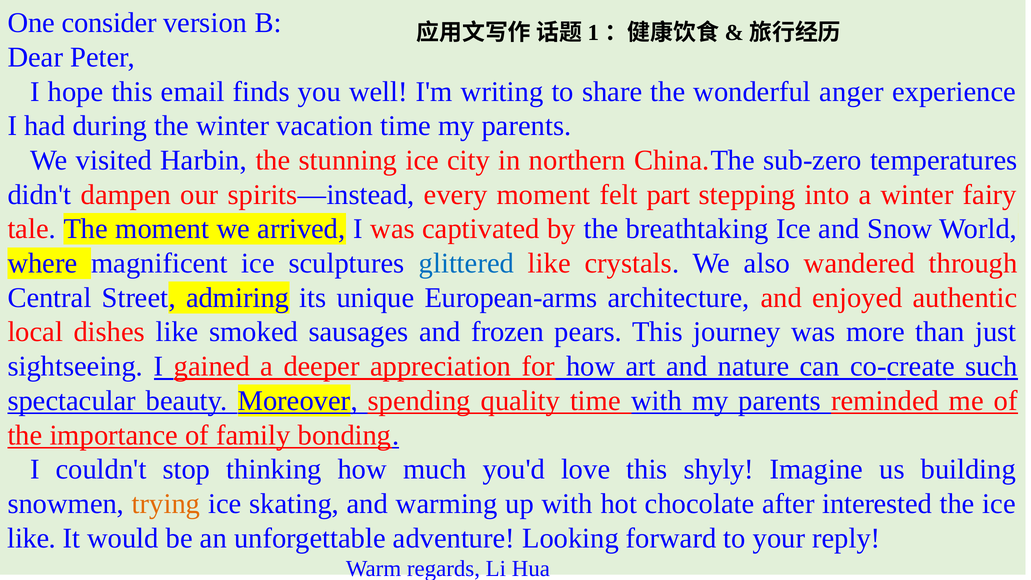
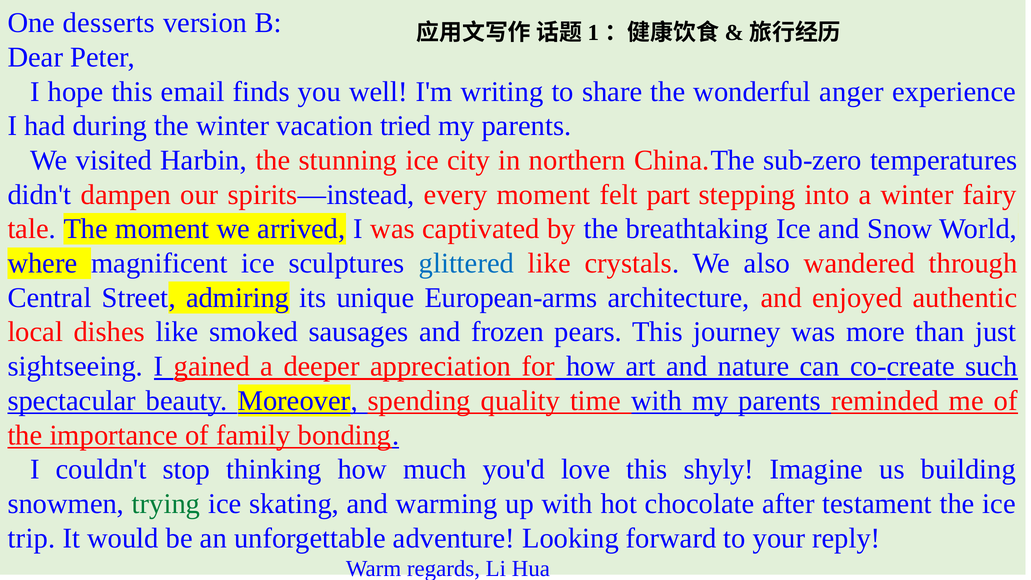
consider: consider -> desserts (109, 23)
vacation time: time -> tried (406, 126)
trying colour: orange -> green (166, 504)
interested: interested -> testament (877, 504)
like: like -> trip (31, 538)
